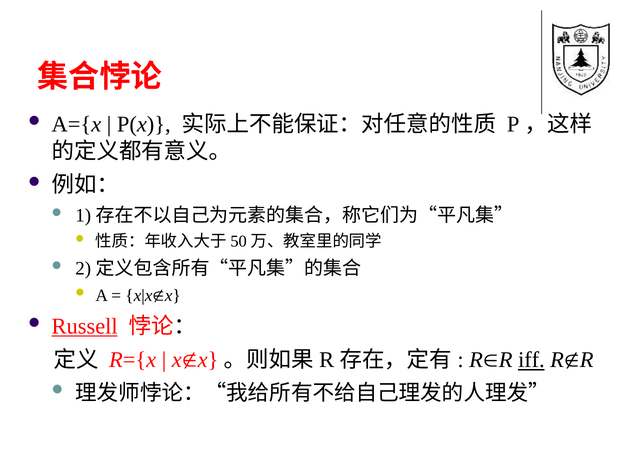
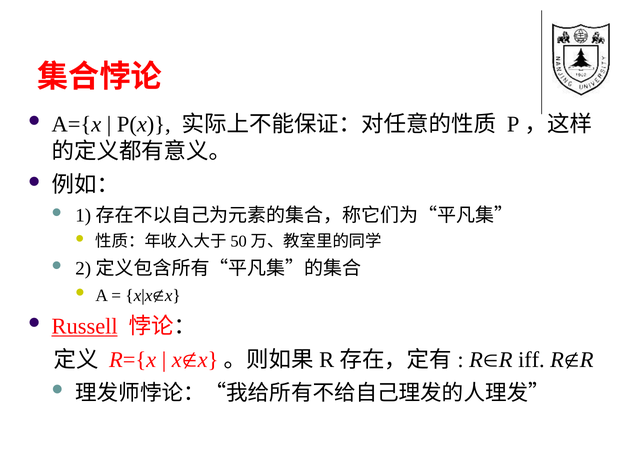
iff underline: present -> none (531, 360)
